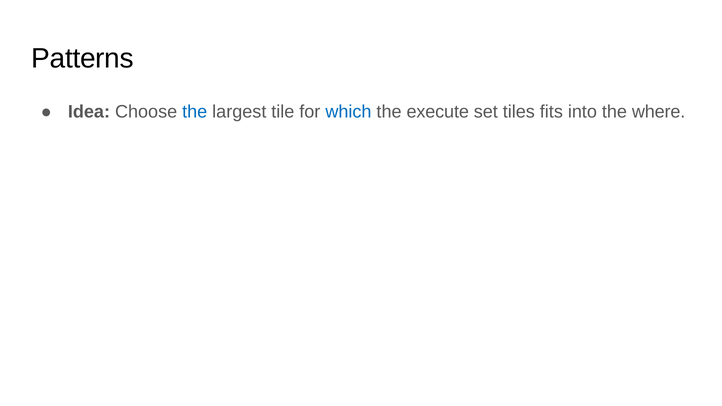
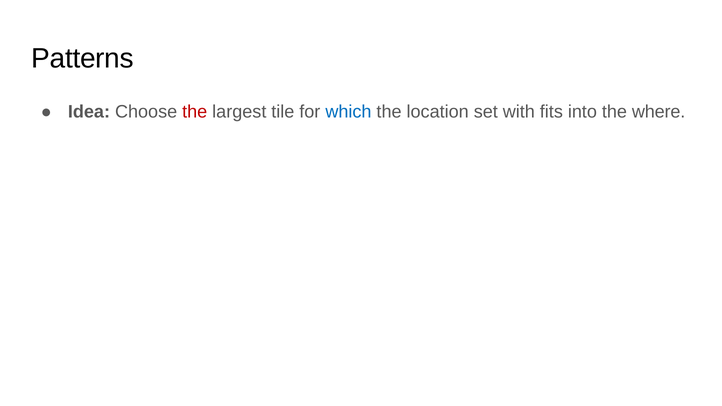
the colour: blue -> red (195, 112)
execute: execute -> location (438, 112)
tiles: tiles -> with (519, 112)
